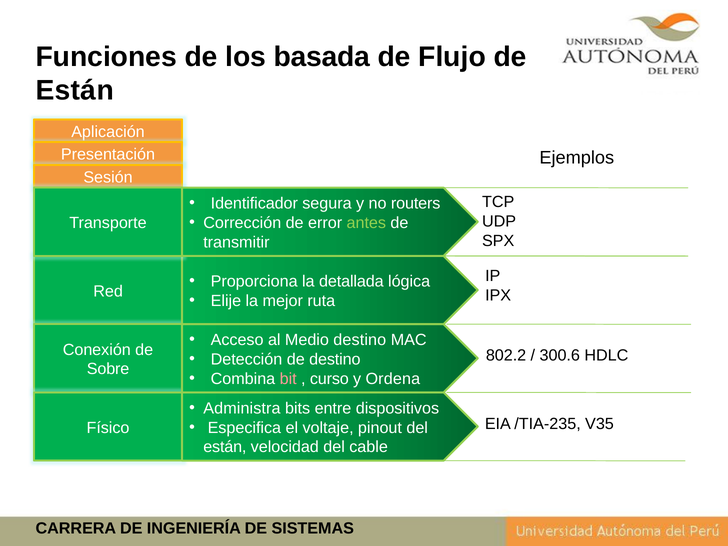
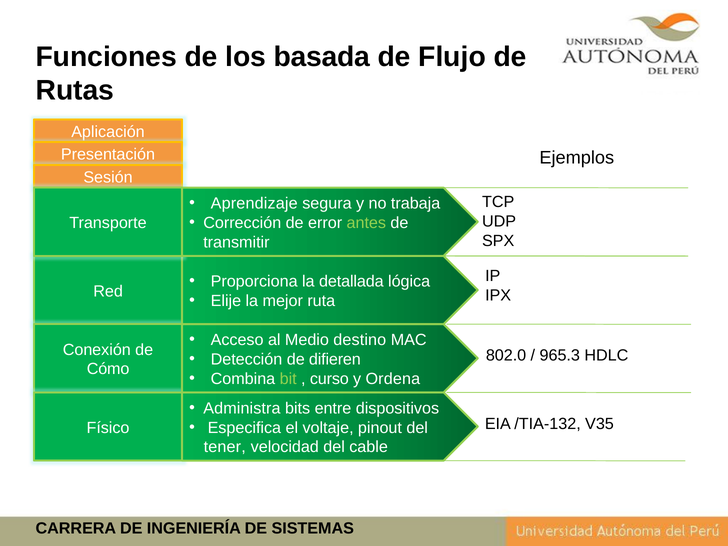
Están: Están -> Rutas (75, 91)
Identificador: Identificador -> Aprendizaje (254, 204)
routers: routers -> trabaja (416, 204)
802.2: 802.2 -> 802.0 (506, 356)
300.6: 300.6 -> 965.3 (560, 356)
de destino: destino -> difieren (335, 359)
Sobre: Sobre -> Cómo (108, 369)
bit colour: pink -> light green (288, 379)
/TIA-235: /TIA-235 -> /TIA-132 (548, 424)
están: están -> tener (225, 447)
